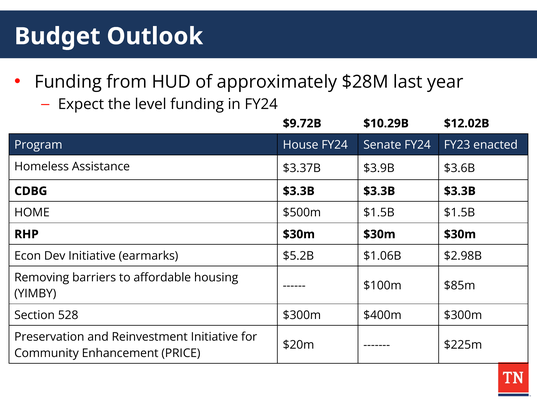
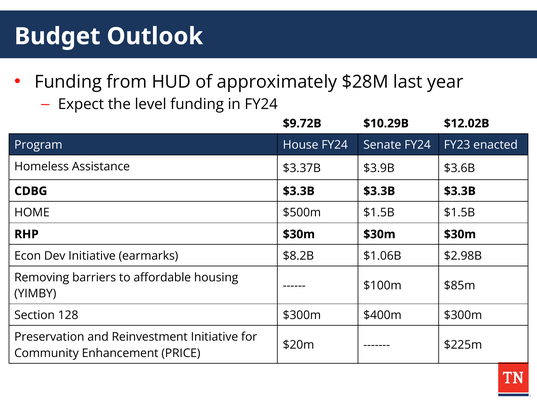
$5.2B: $5.2B -> $8.2B (298, 256)
528: 528 -> 128 (68, 315)
